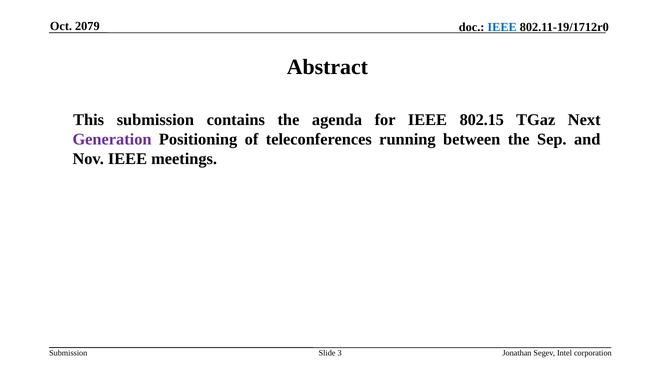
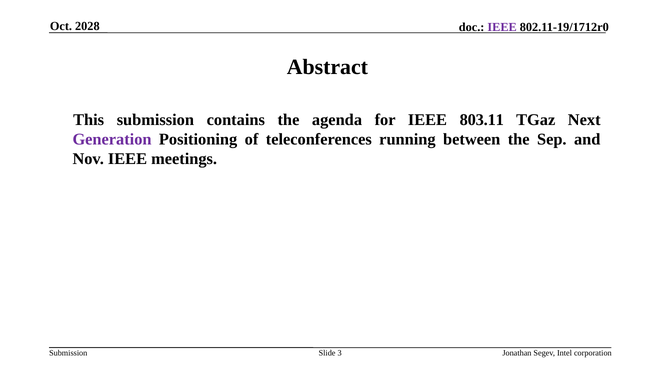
2079: 2079 -> 2028 (87, 26)
IEEE colour: blue -> purple (502, 27)
802.15: 802.15 -> 803.11 (482, 120)
